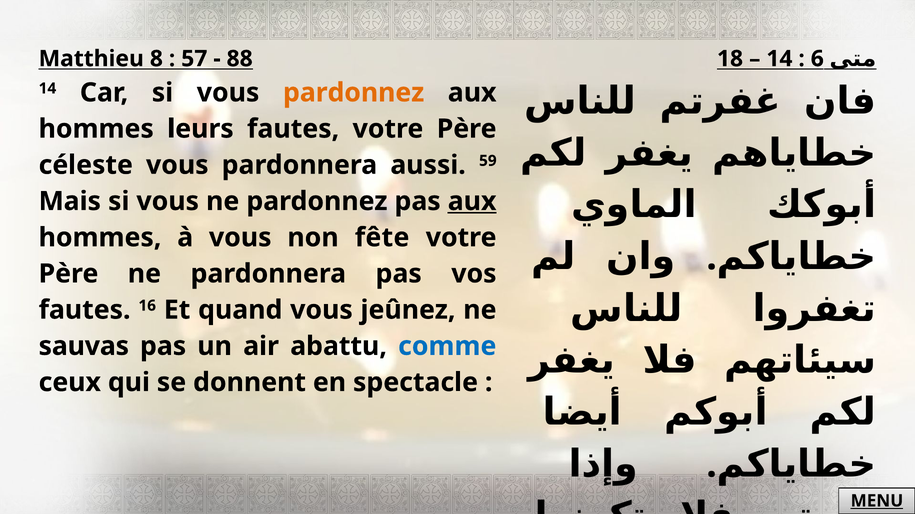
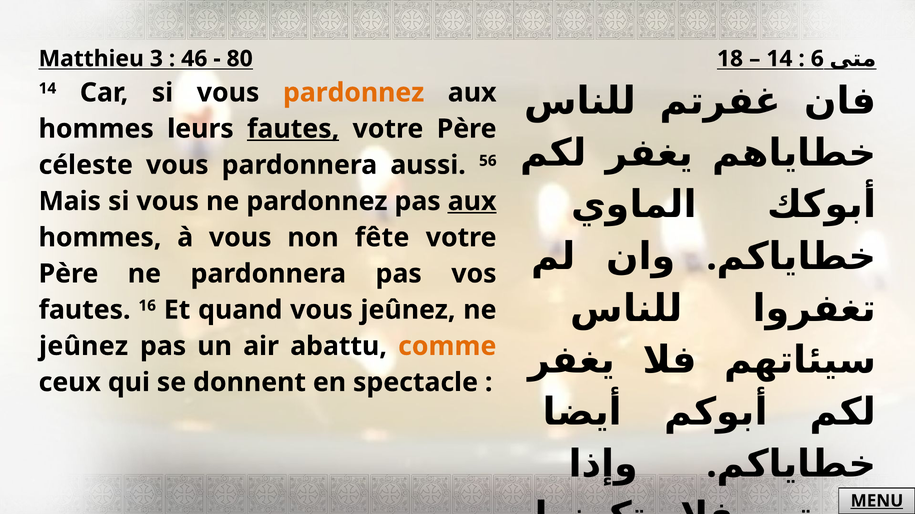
8: 8 -> 3 (156, 59)
57: 57 -> 46 (194, 59)
88: 88 -> 80 (240, 59)
fautes underline: none -> present (293, 129)
59: 59 -> 56 (488, 161)
sauvas: sauvas -> jeûnez (84, 347)
comme colour: blue -> orange (447, 347)
